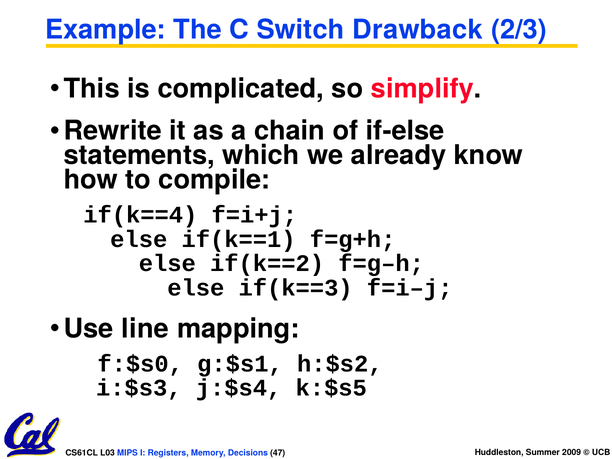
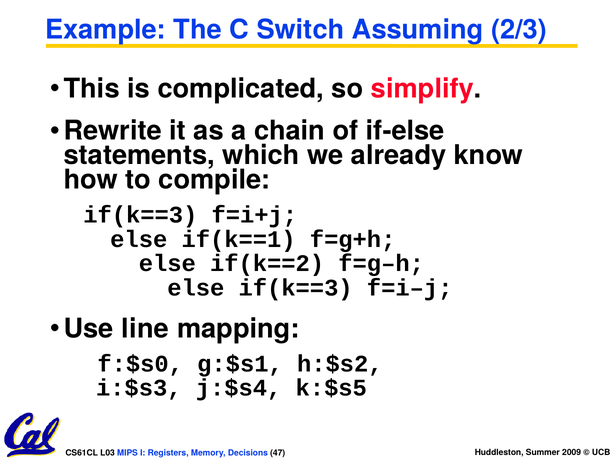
Drawback: Drawback -> Assuming (418, 30)
if(k==4: if(k==4 -> if(k==3 (140, 215)
